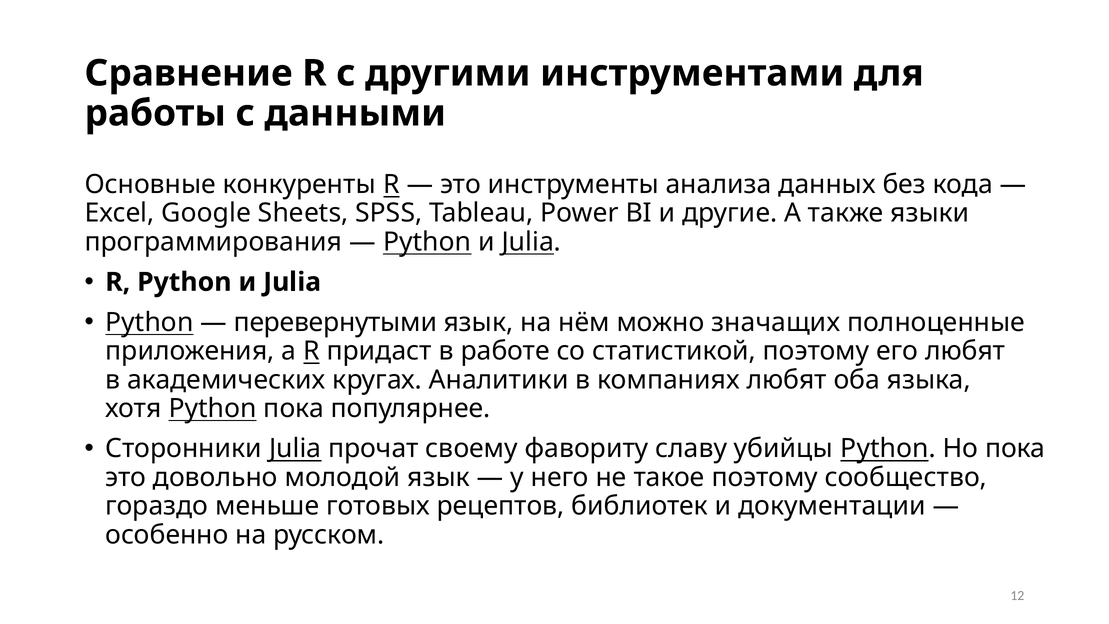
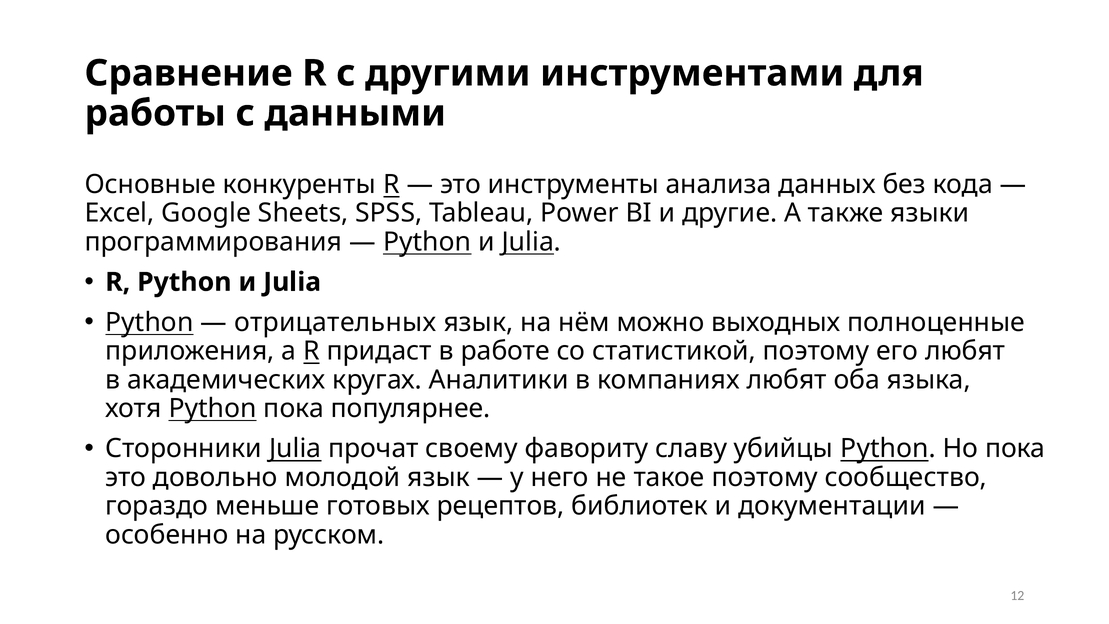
перевернутыми: перевернутыми -> отрицательных (335, 322)
значащих: значащих -> выходных (776, 322)
